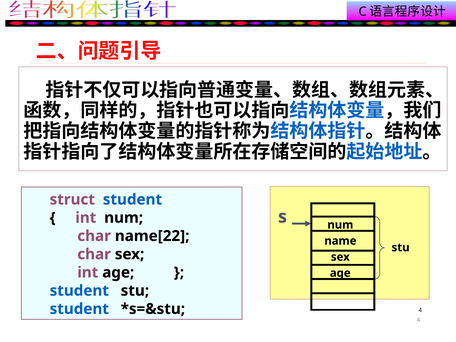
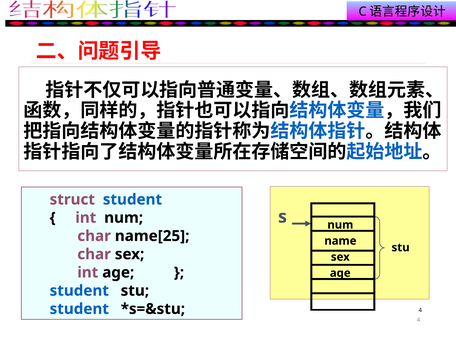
name[22: name[22 -> name[25 (152, 236)
